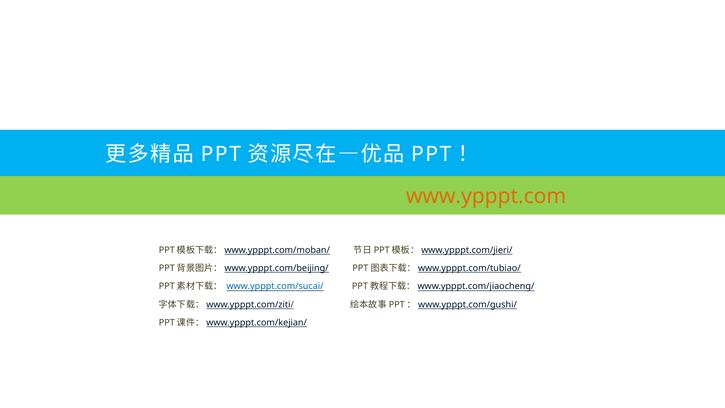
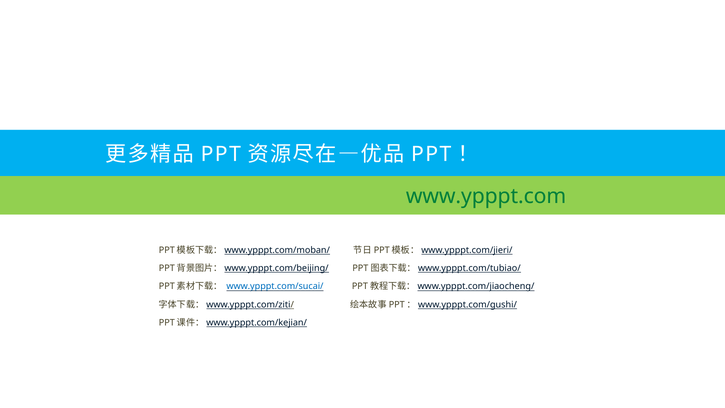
www.ypppt.com colour: orange -> green (486, 196)
